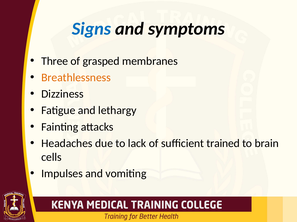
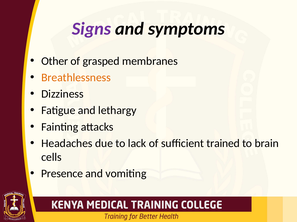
Signs colour: blue -> purple (91, 29)
Three: Three -> Other (55, 61)
Impulses: Impulses -> Presence (62, 174)
